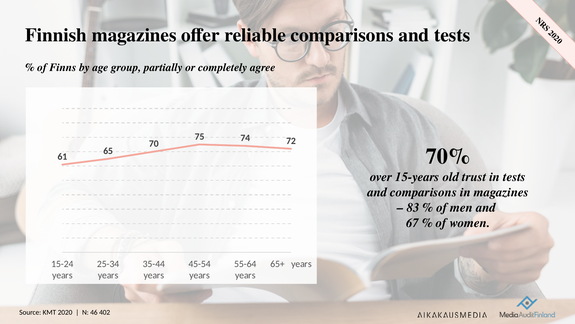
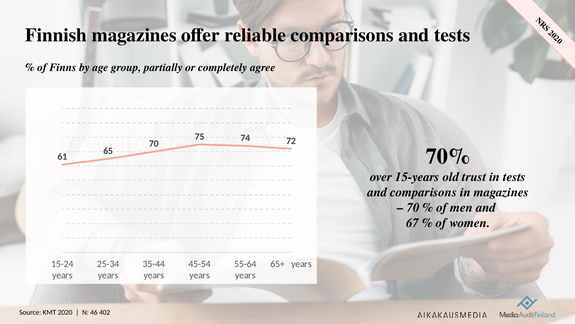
83: 83 -> 70 (413, 207)
